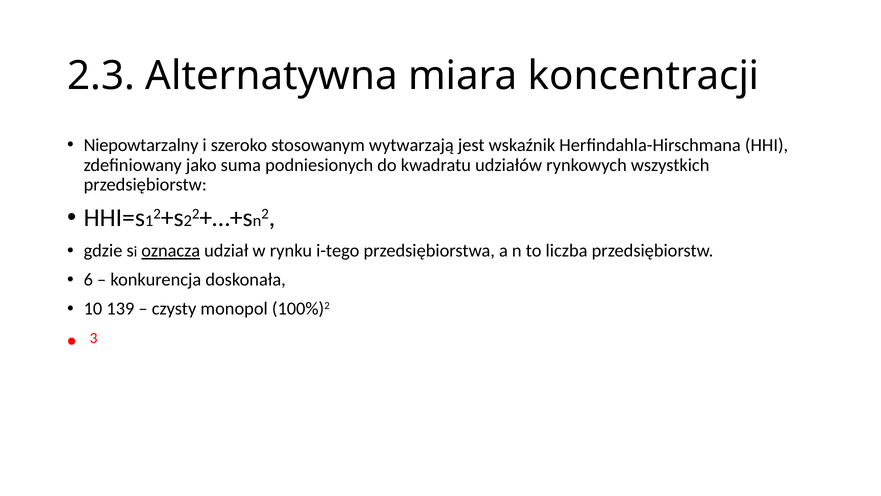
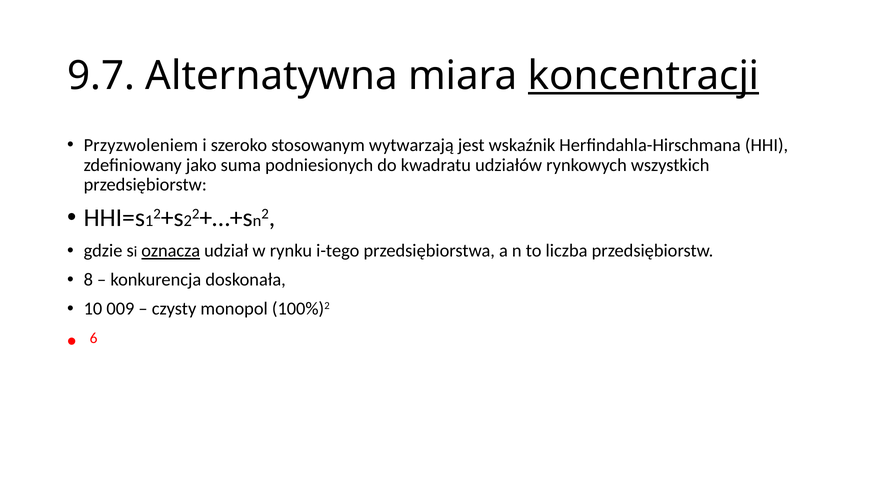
2.3: 2.3 -> 9.7 (101, 76)
koncentracji underline: none -> present (644, 76)
Niepowtarzalny: Niepowtarzalny -> Przyzwoleniem (141, 145)
6: 6 -> 8 (88, 280)
139: 139 -> 009 (120, 309)
3: 3 -> 6 (94, 338)
